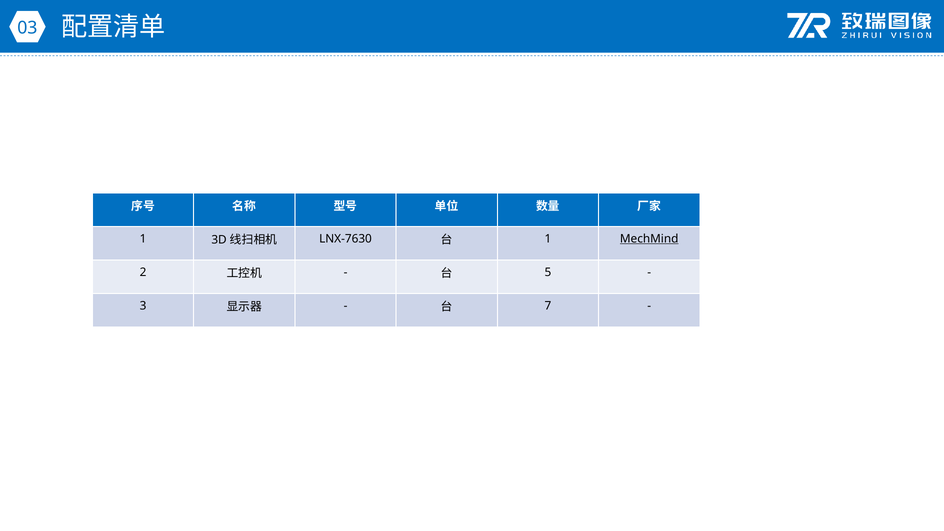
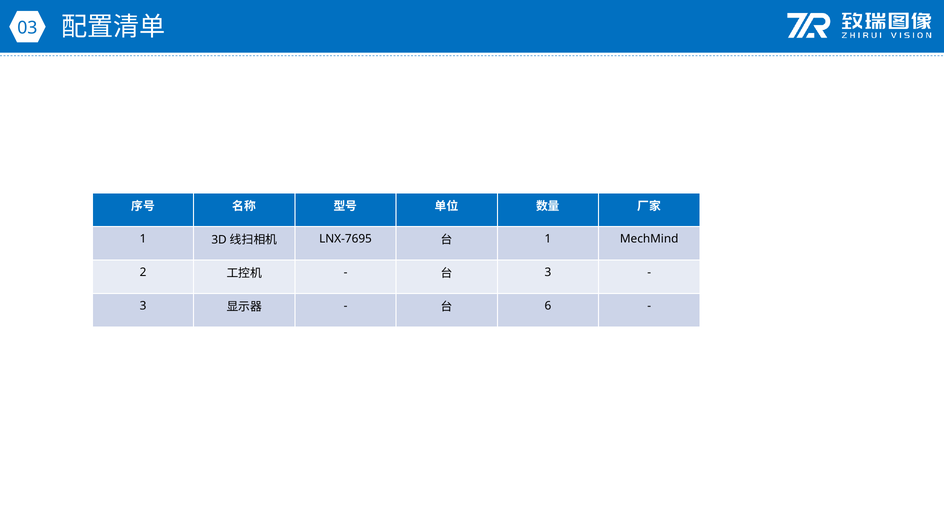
LNX-7630: LNX-7630 -> LNX-7695 (345, 239)
MechMind underline: present -> none (649, 239)
5: 5 -> 3 (548, 272)
7: 7 -> 6 (548, 306)
